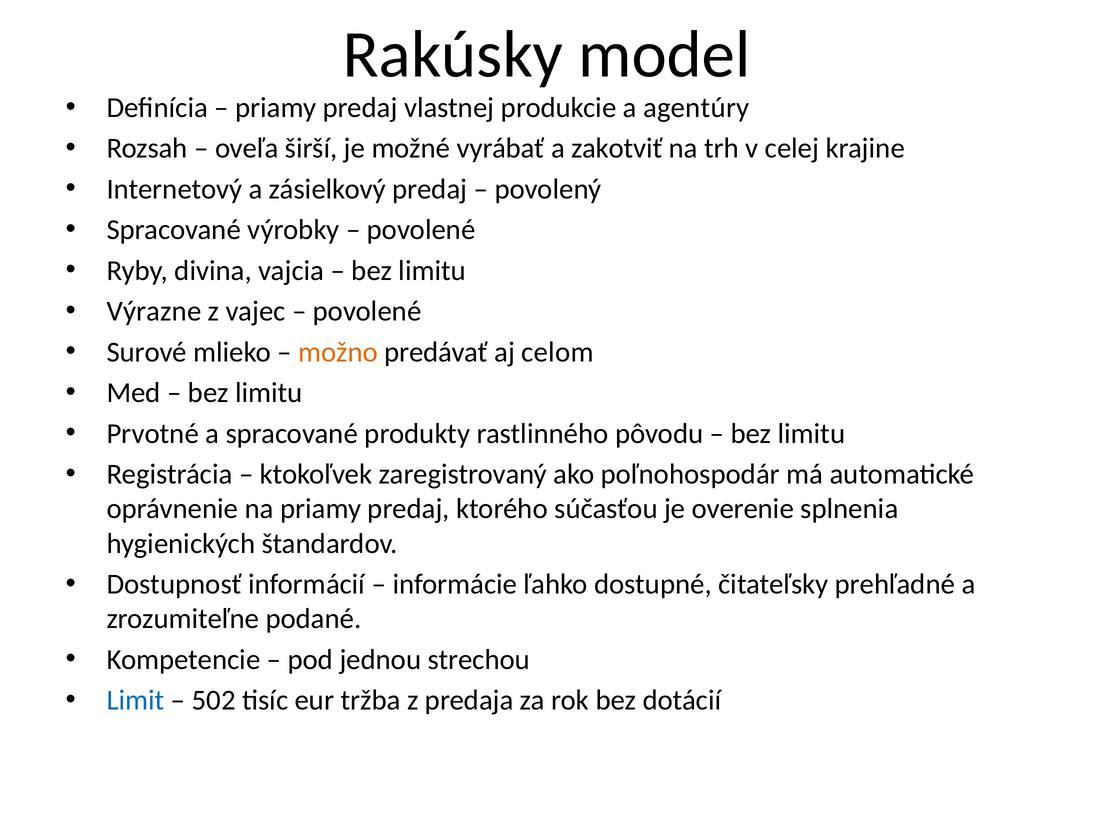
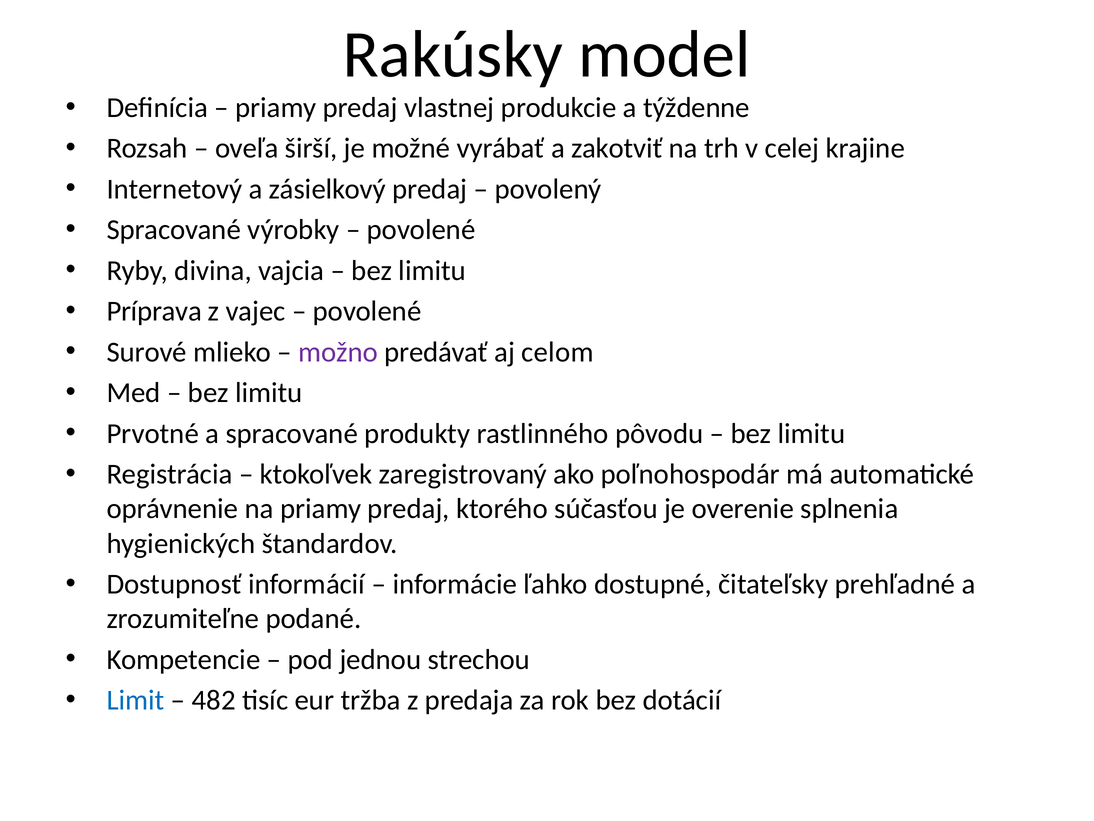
agentúry: agentúry -> týždenne (696, 108)
Výrazne: Výrazne -> Príprava (154, 311)
možno colour: orange -> purple (338, 352)
502: 502 -> 482 (214, 700)
